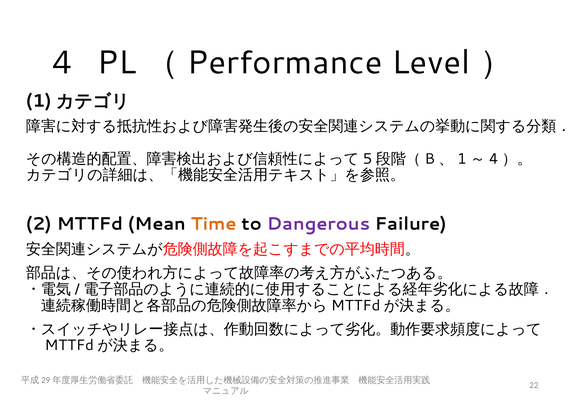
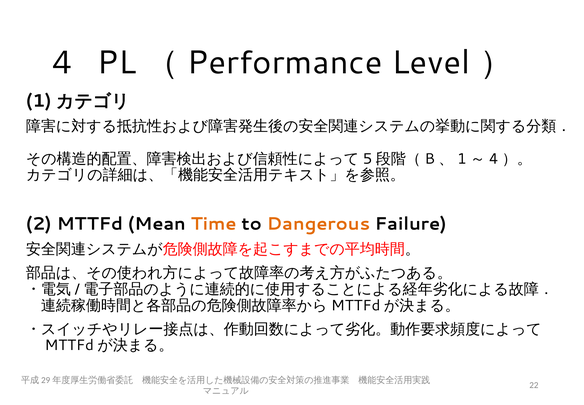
Dangerous colour: purple -> orange (318, 224)
